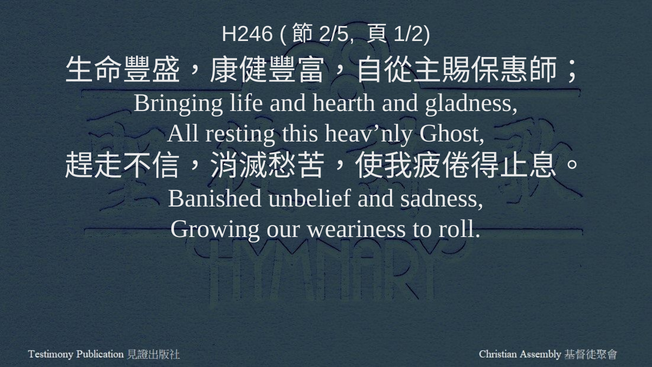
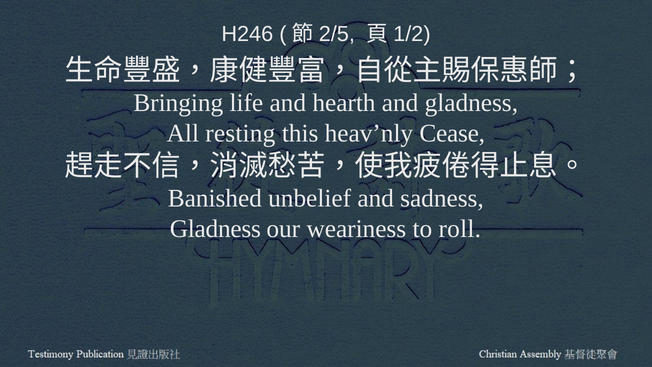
Ghost: Ghost -> Cease (452, 133)
Growing: Growing -> Gladness (215, 229)
